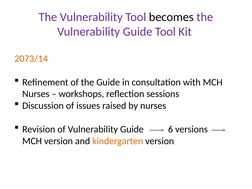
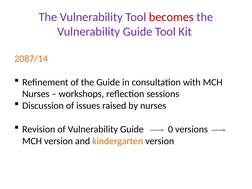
becomes colour: black -> red (171, 17)
2073/14: 2073/14 -> 2087/14 (31, 59)
6: 6 -> 0 (170, 129)
